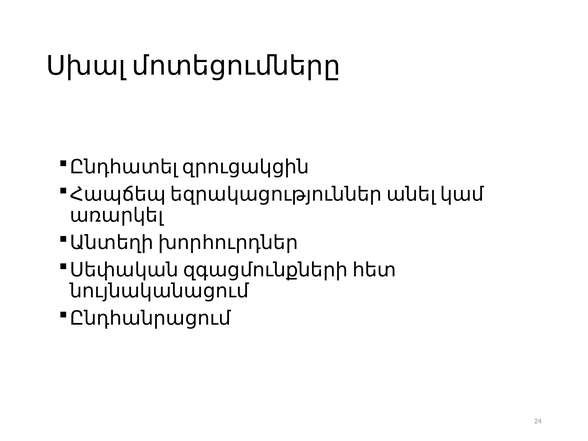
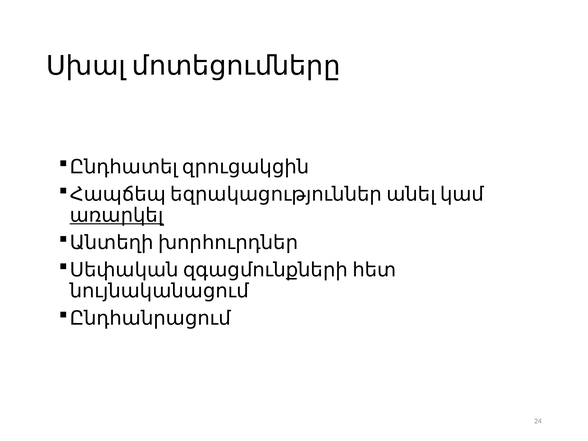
առարկել underline: none -> present (117, 215)
